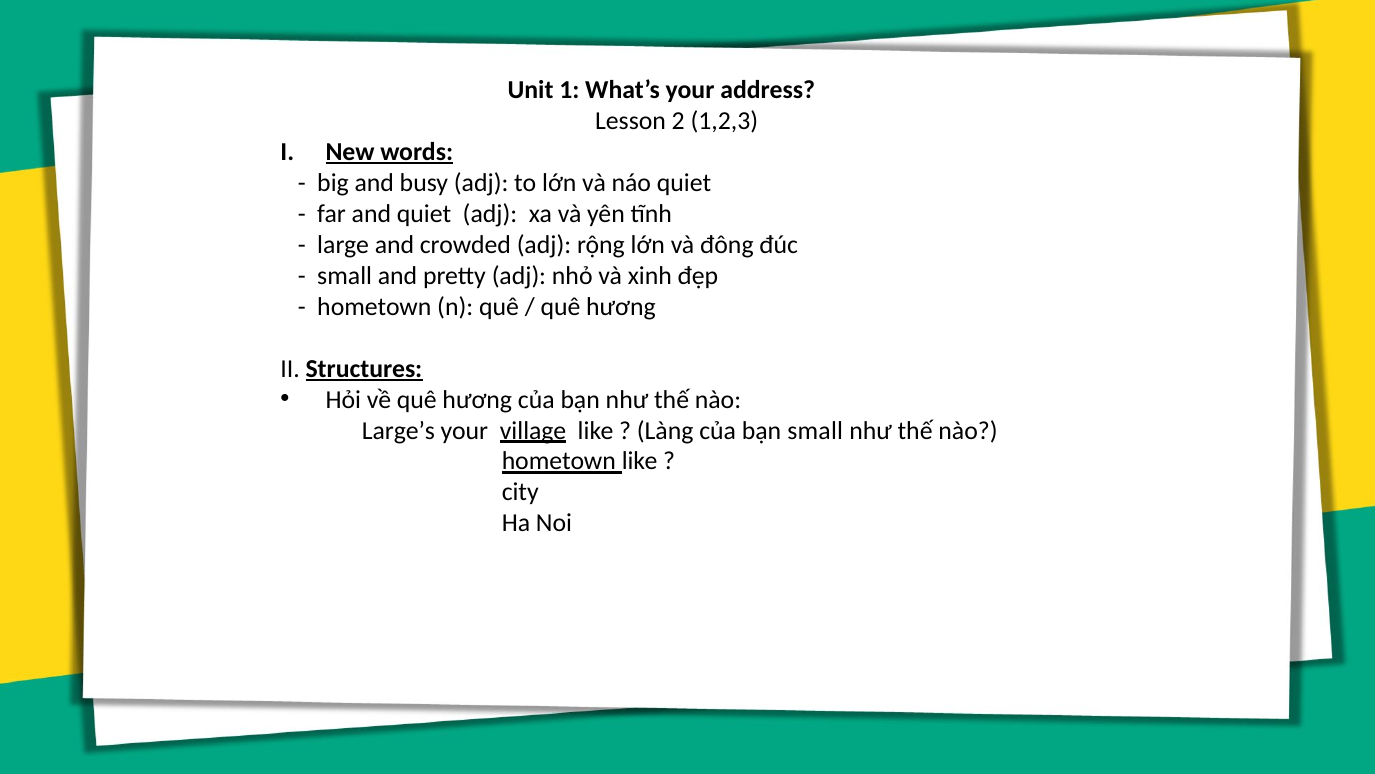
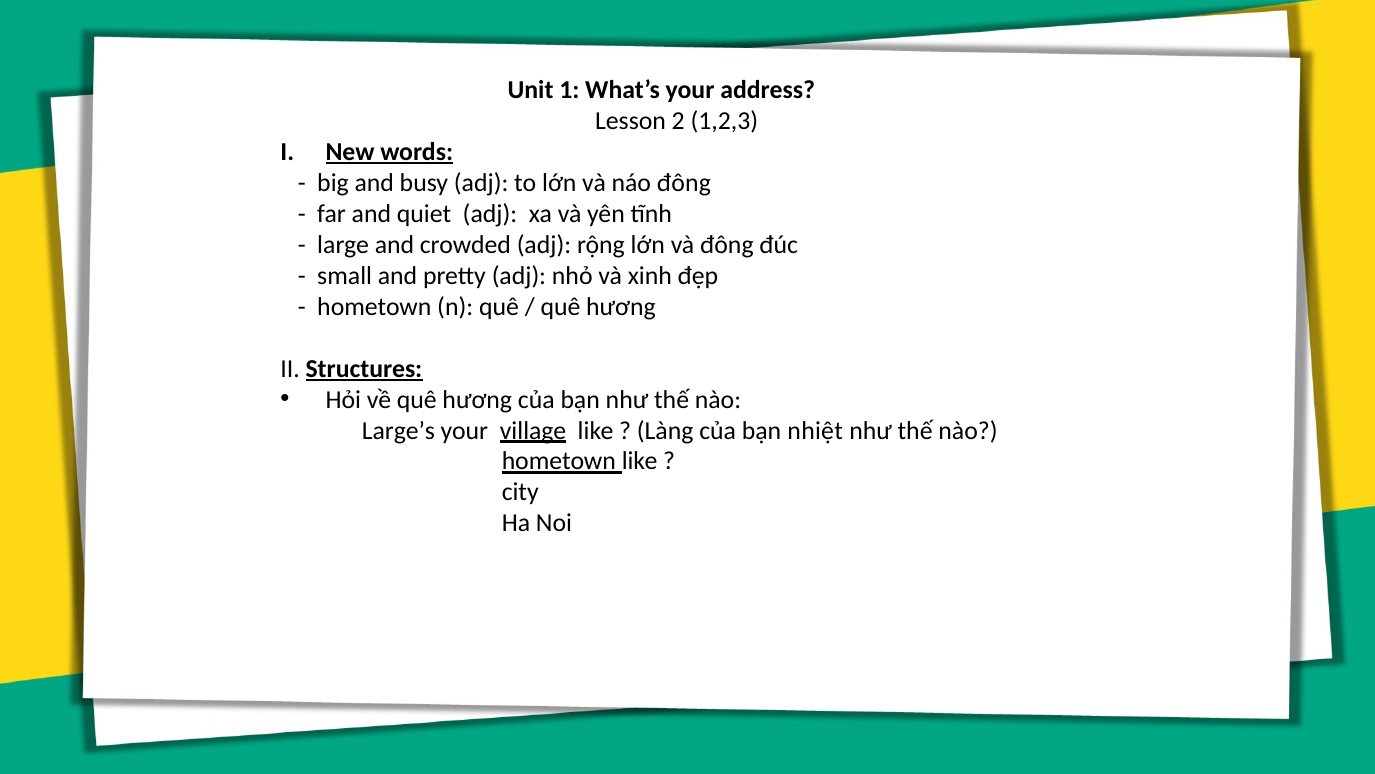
náo quiet: quiet -> đông (684, 183)
bạn small: small -> nhiệt (815, 430)
